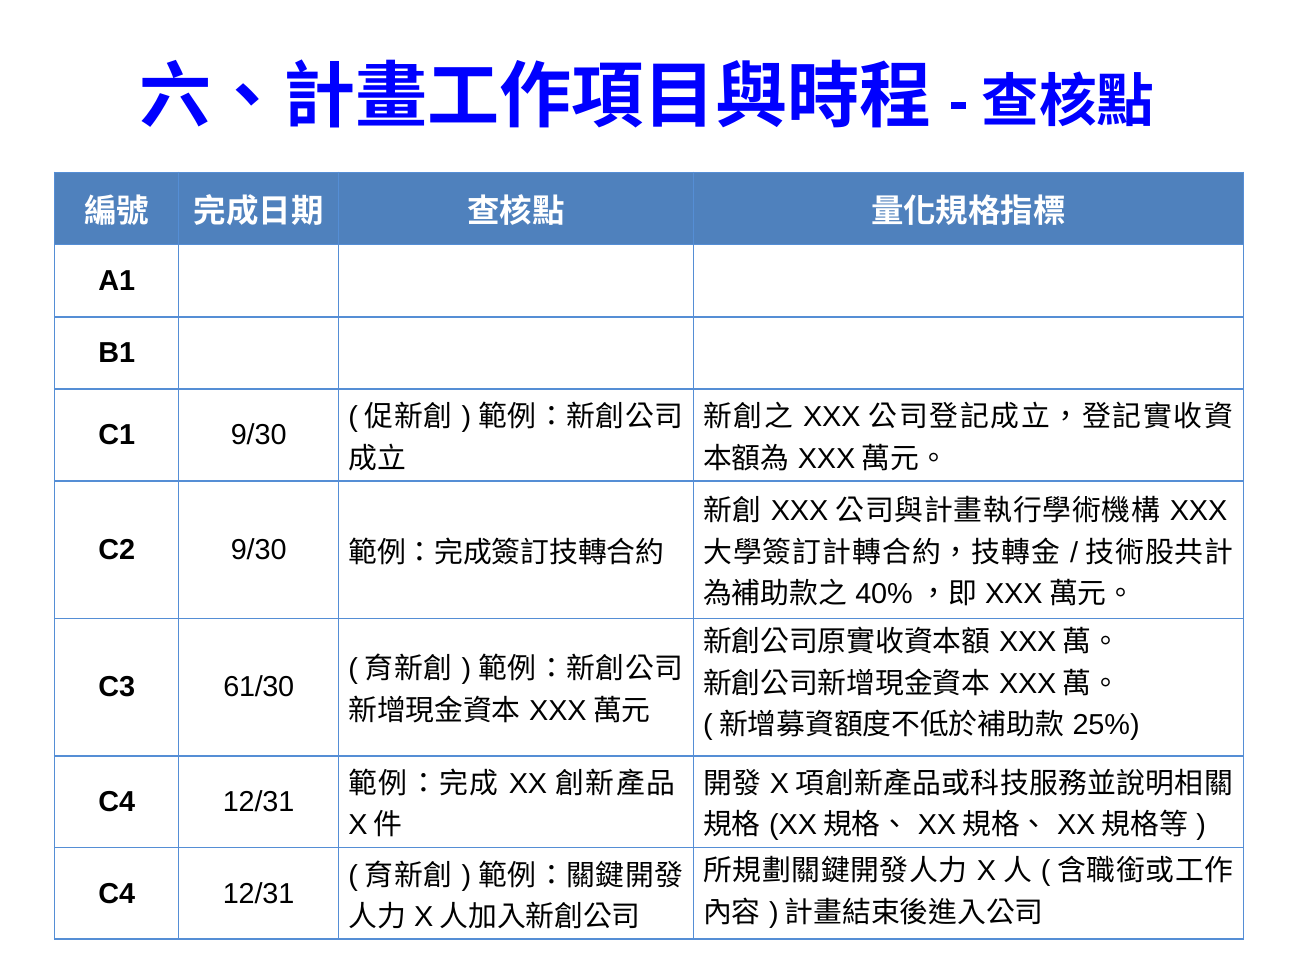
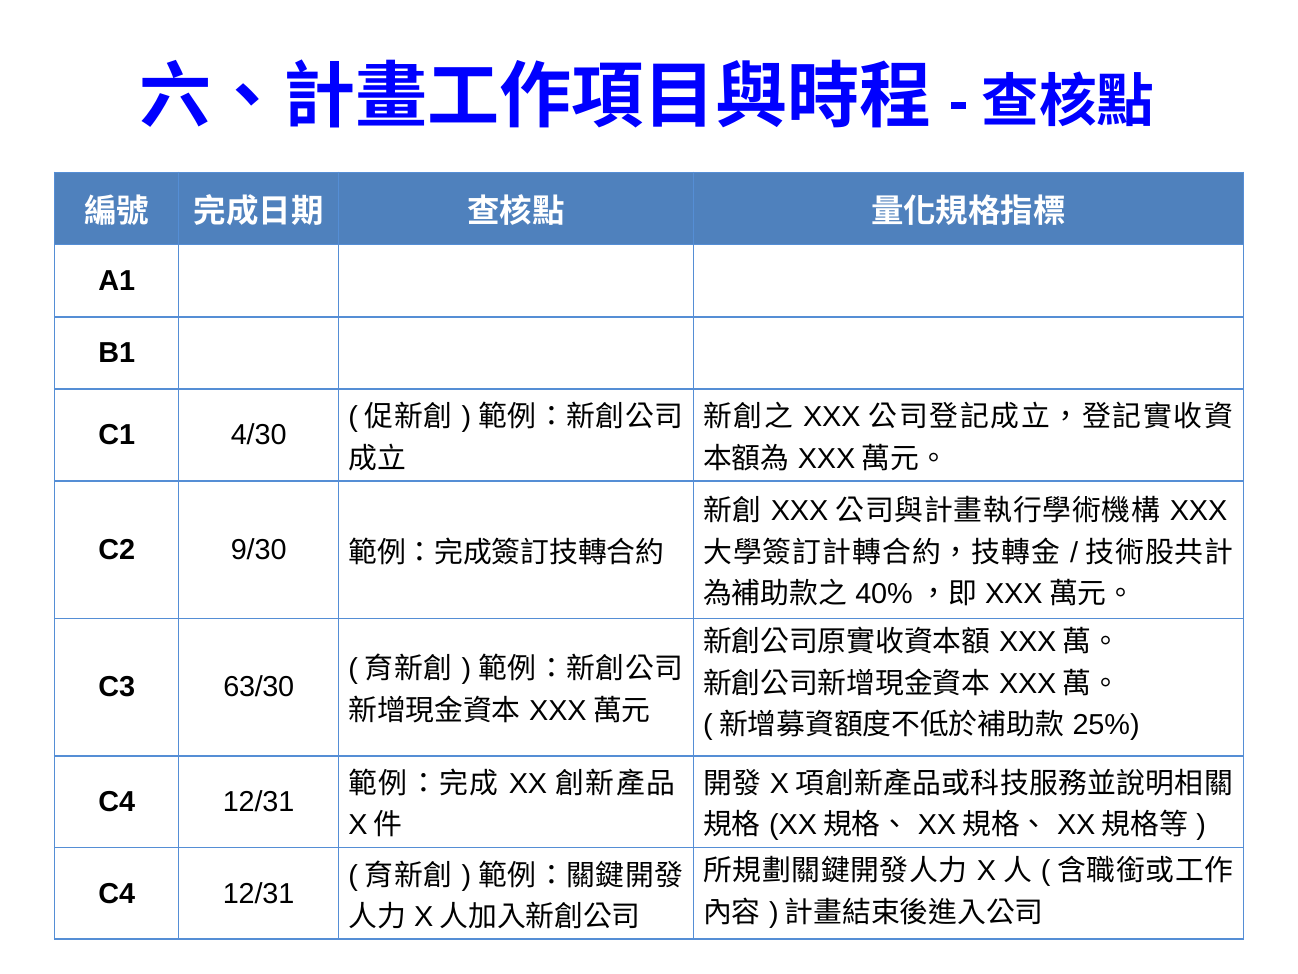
C1 9/30: 9/30 -> 4/30 (259, 435)
61/30: 61/30 -> 63/30 (259, 687)
